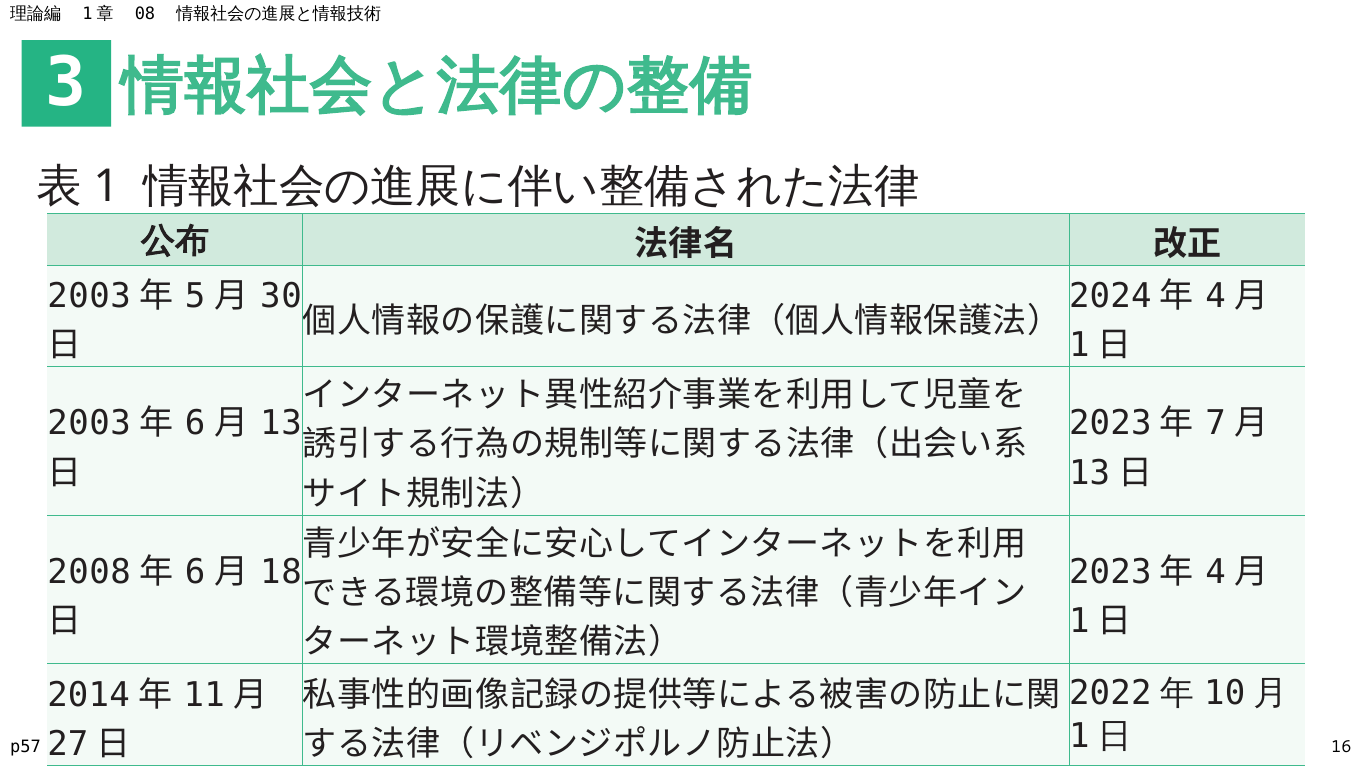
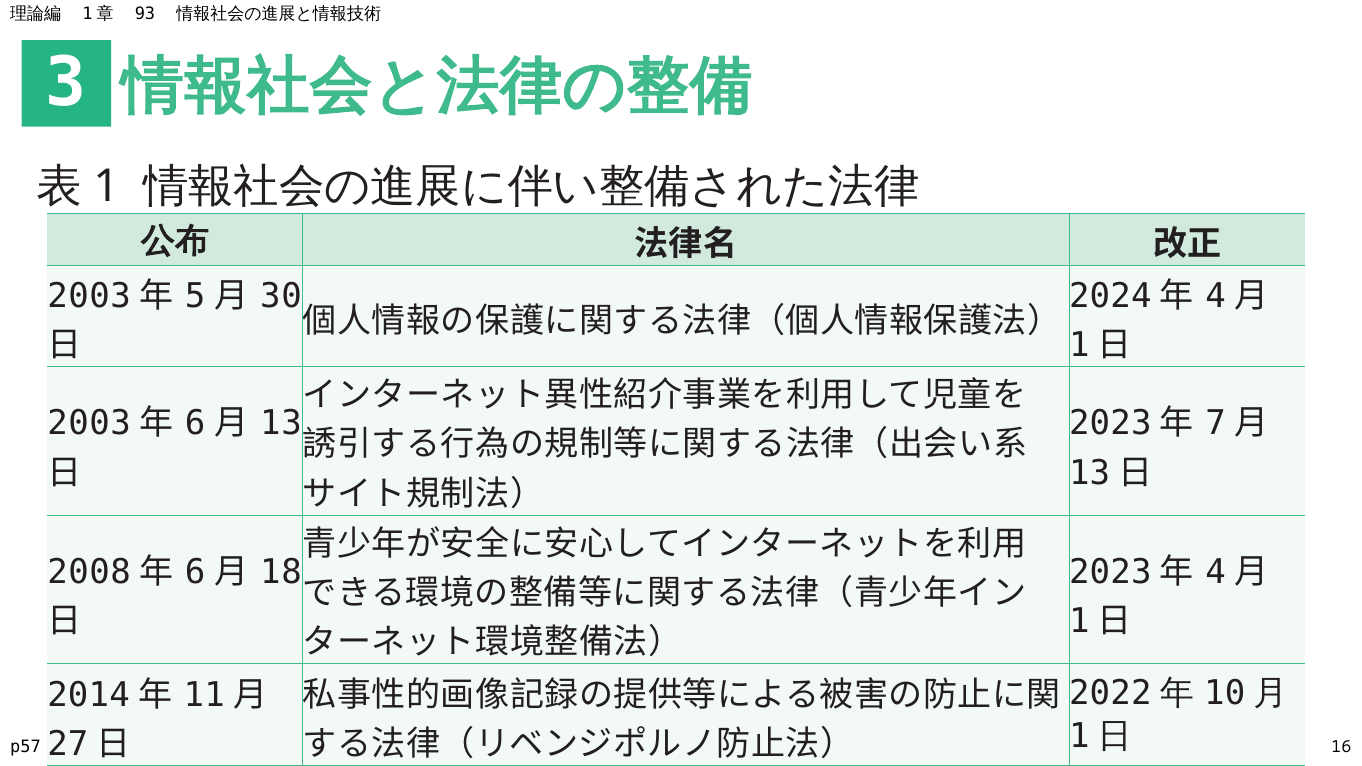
08: 08 -> 93 (145, 14)
